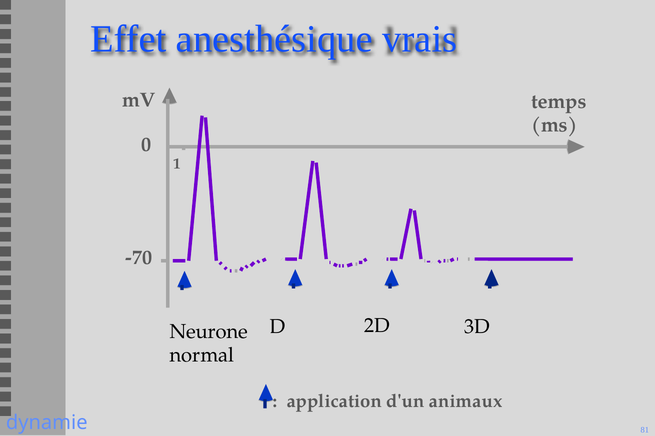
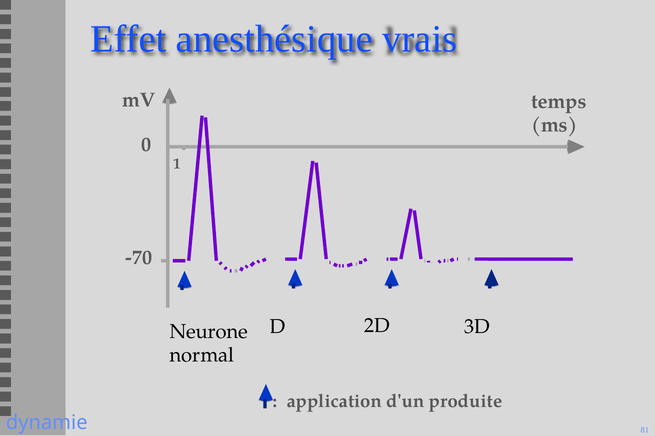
animaux: animaux -> produite (466, 401)
